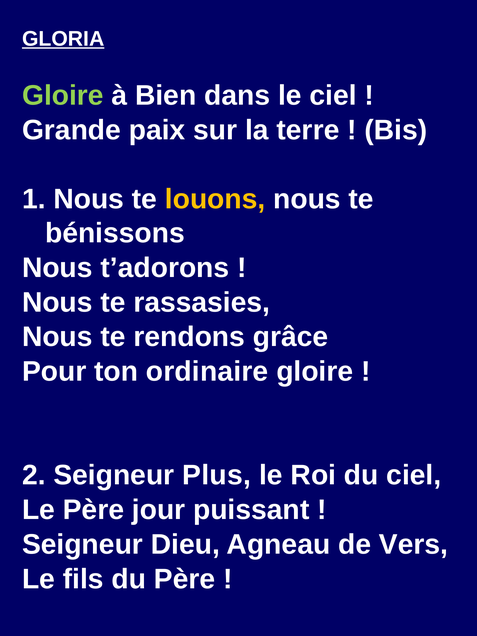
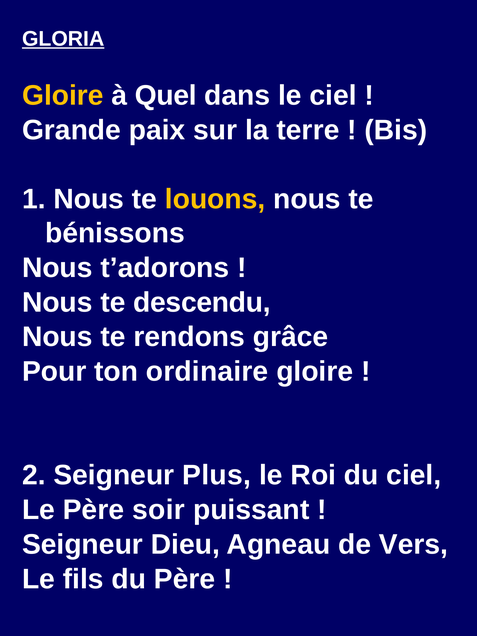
Gloire colour: light green -> yellow (63, 96)
Bien: Bien -> Quel (166, 96)
rassasies: rassasies -> descendu (202, 302)
jour: jour -> soir (158, 510)
